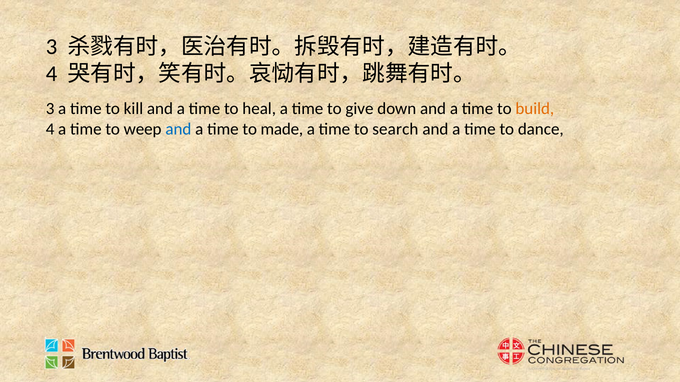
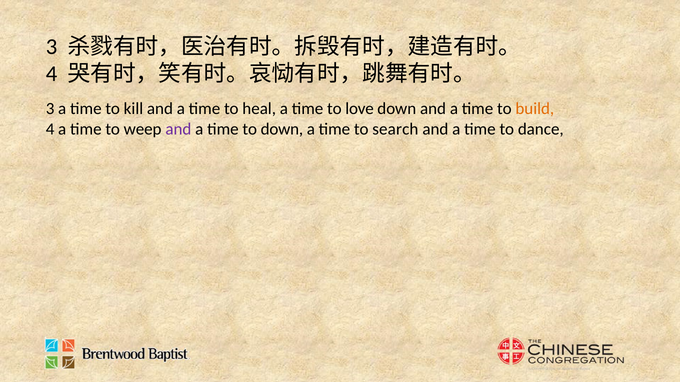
give: give -> love (360, 109)
and colour: blue -> purple (178, 129)
to made: made -> down (282, 129)
